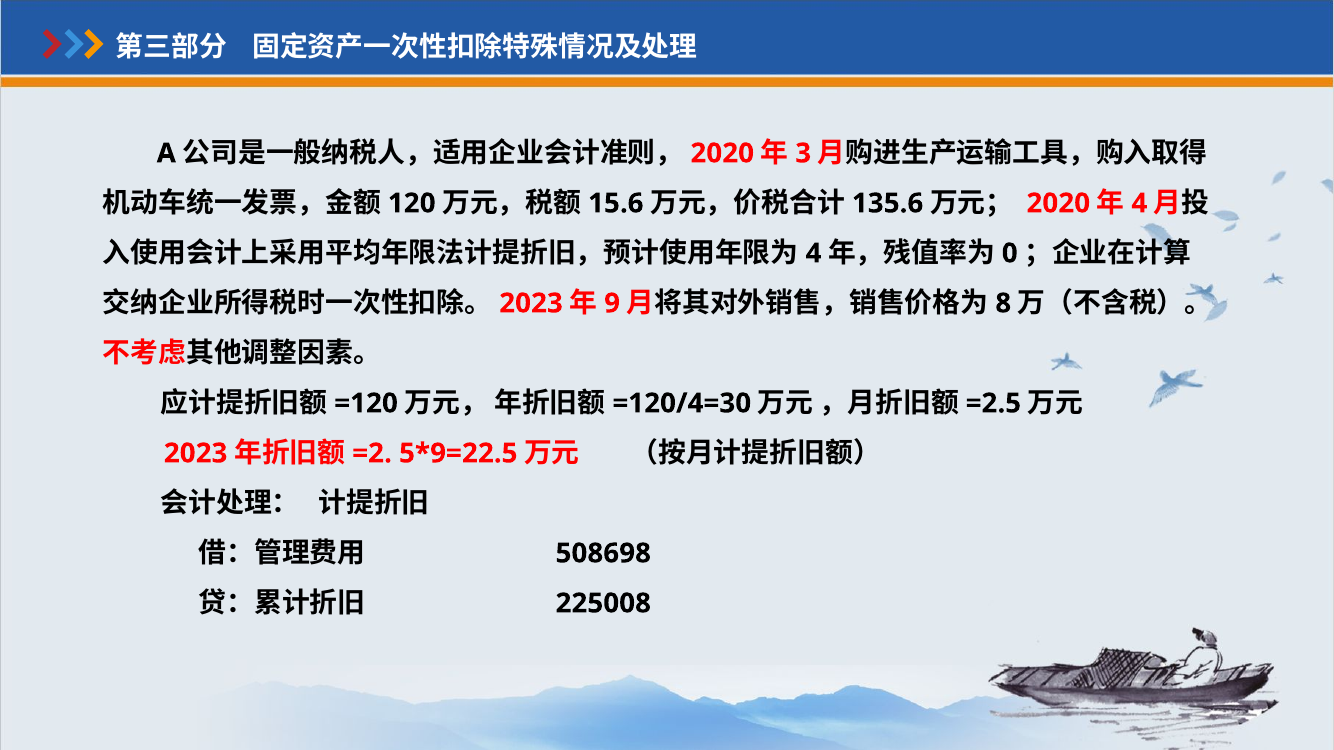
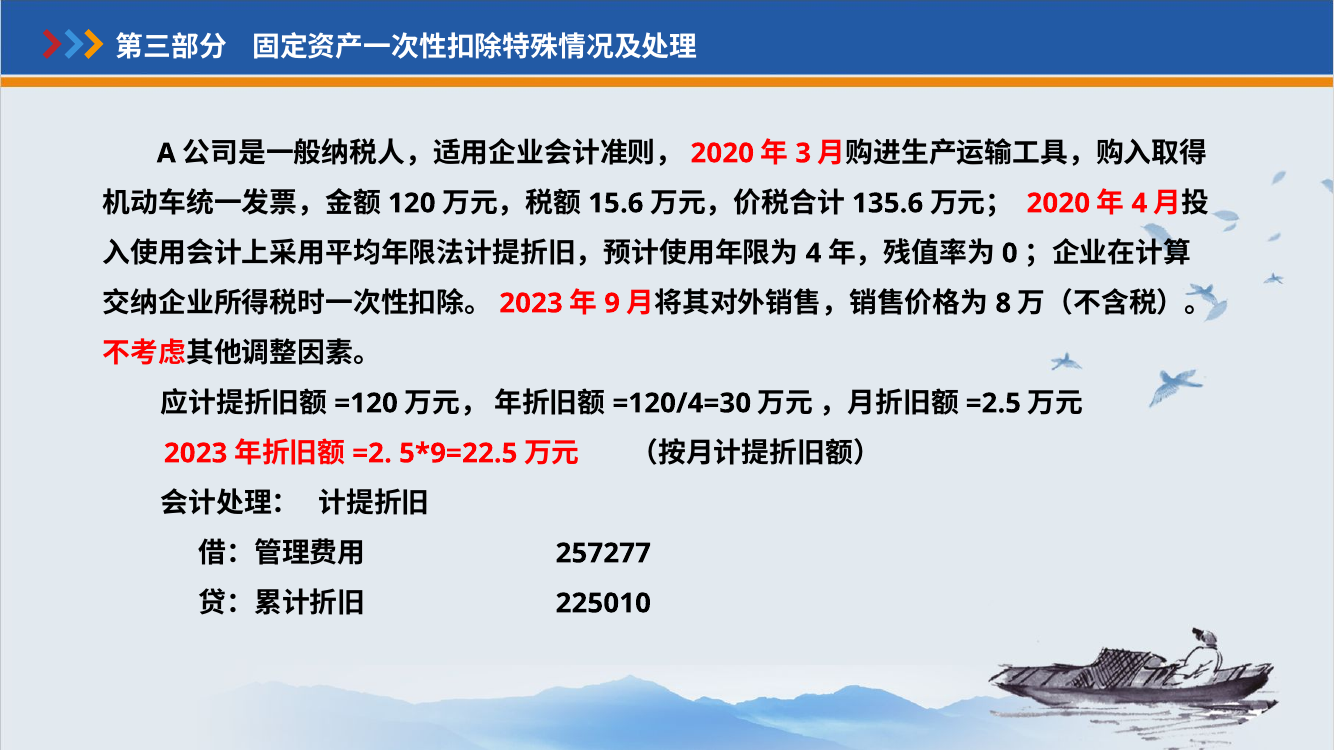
508698: 508698 -> 257277 (603, 554)
225008: 225008 -> 225010 (603, 604)
